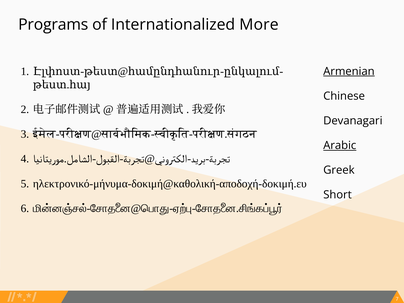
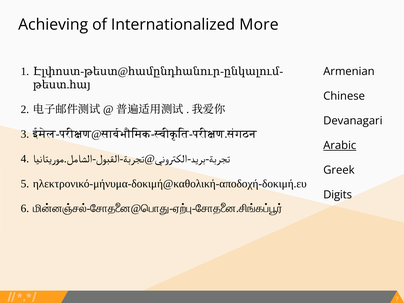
Programs: Programs -> Achieving (53, 25)
Armenian underline: present -> none (349, 71)
Short: Short -> Digits (338, 195)
